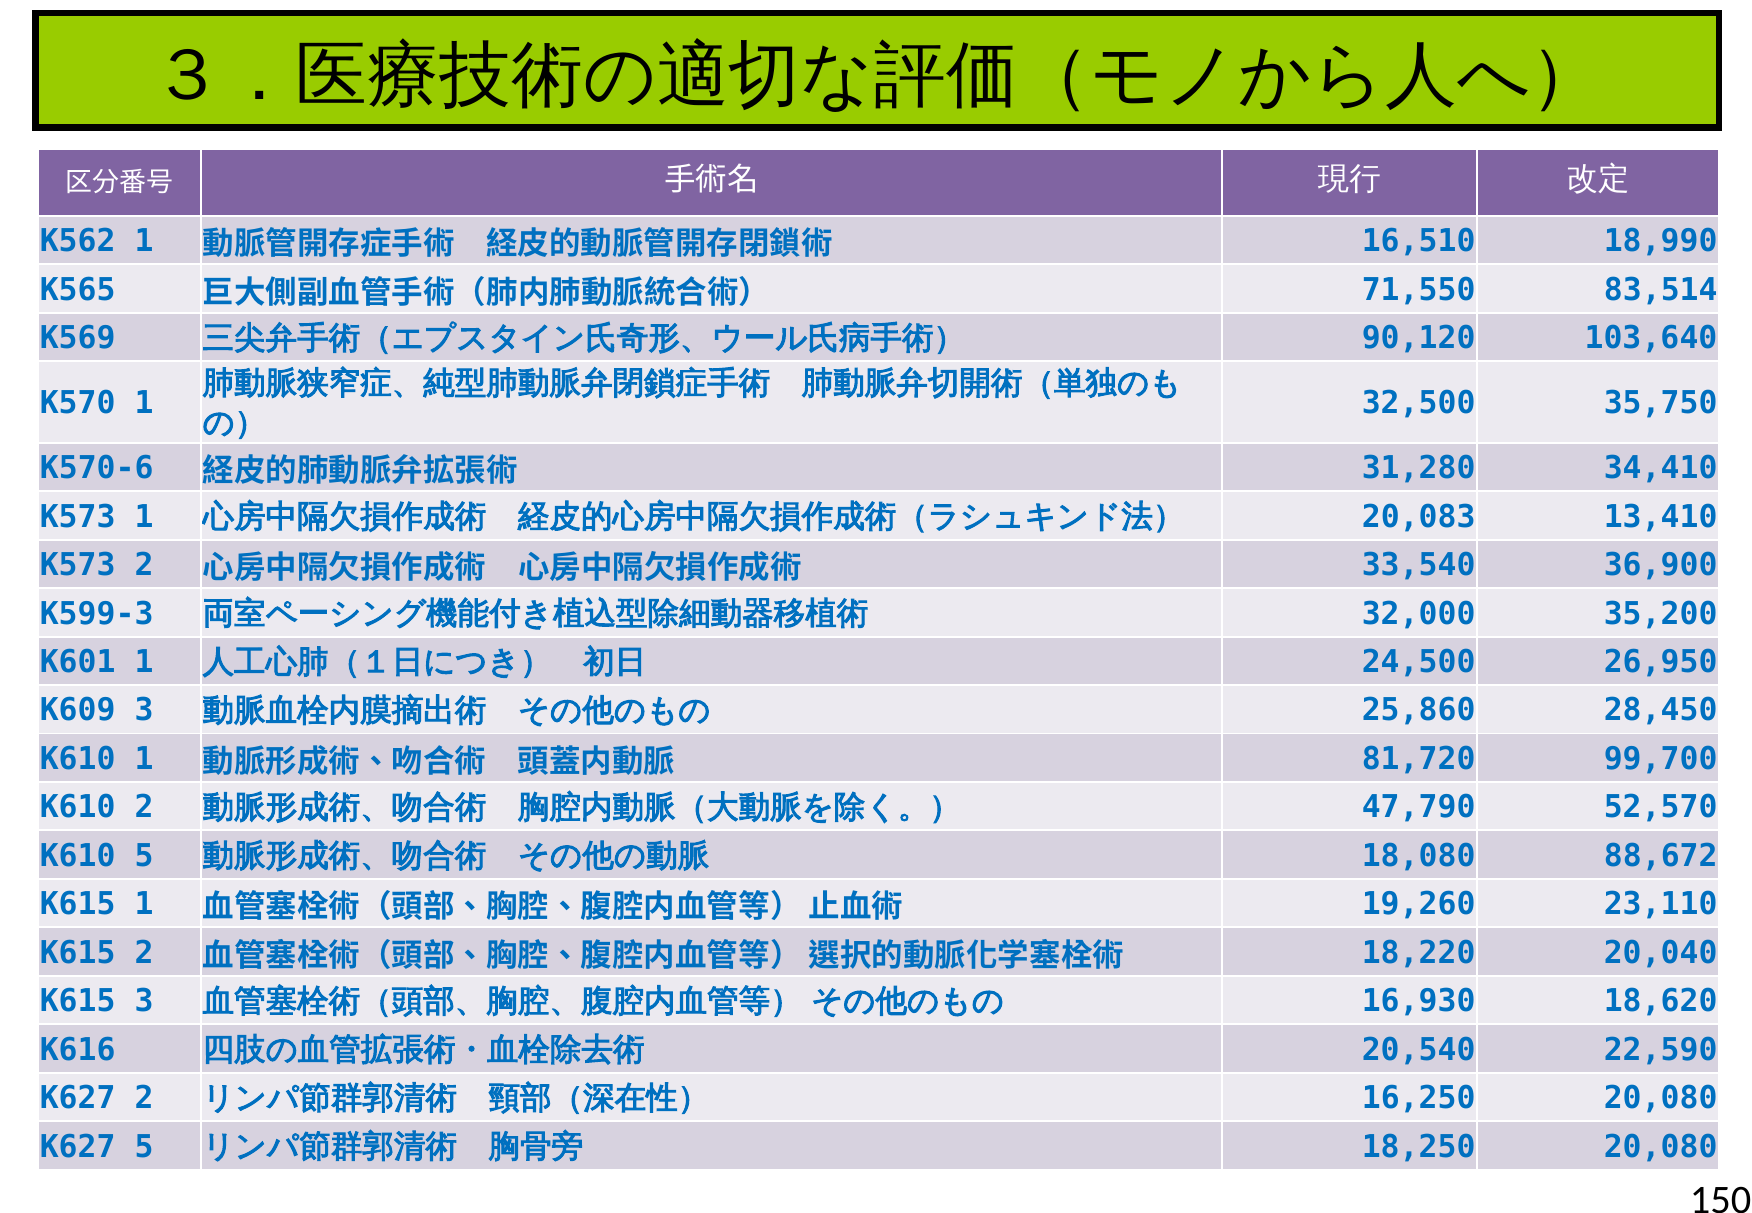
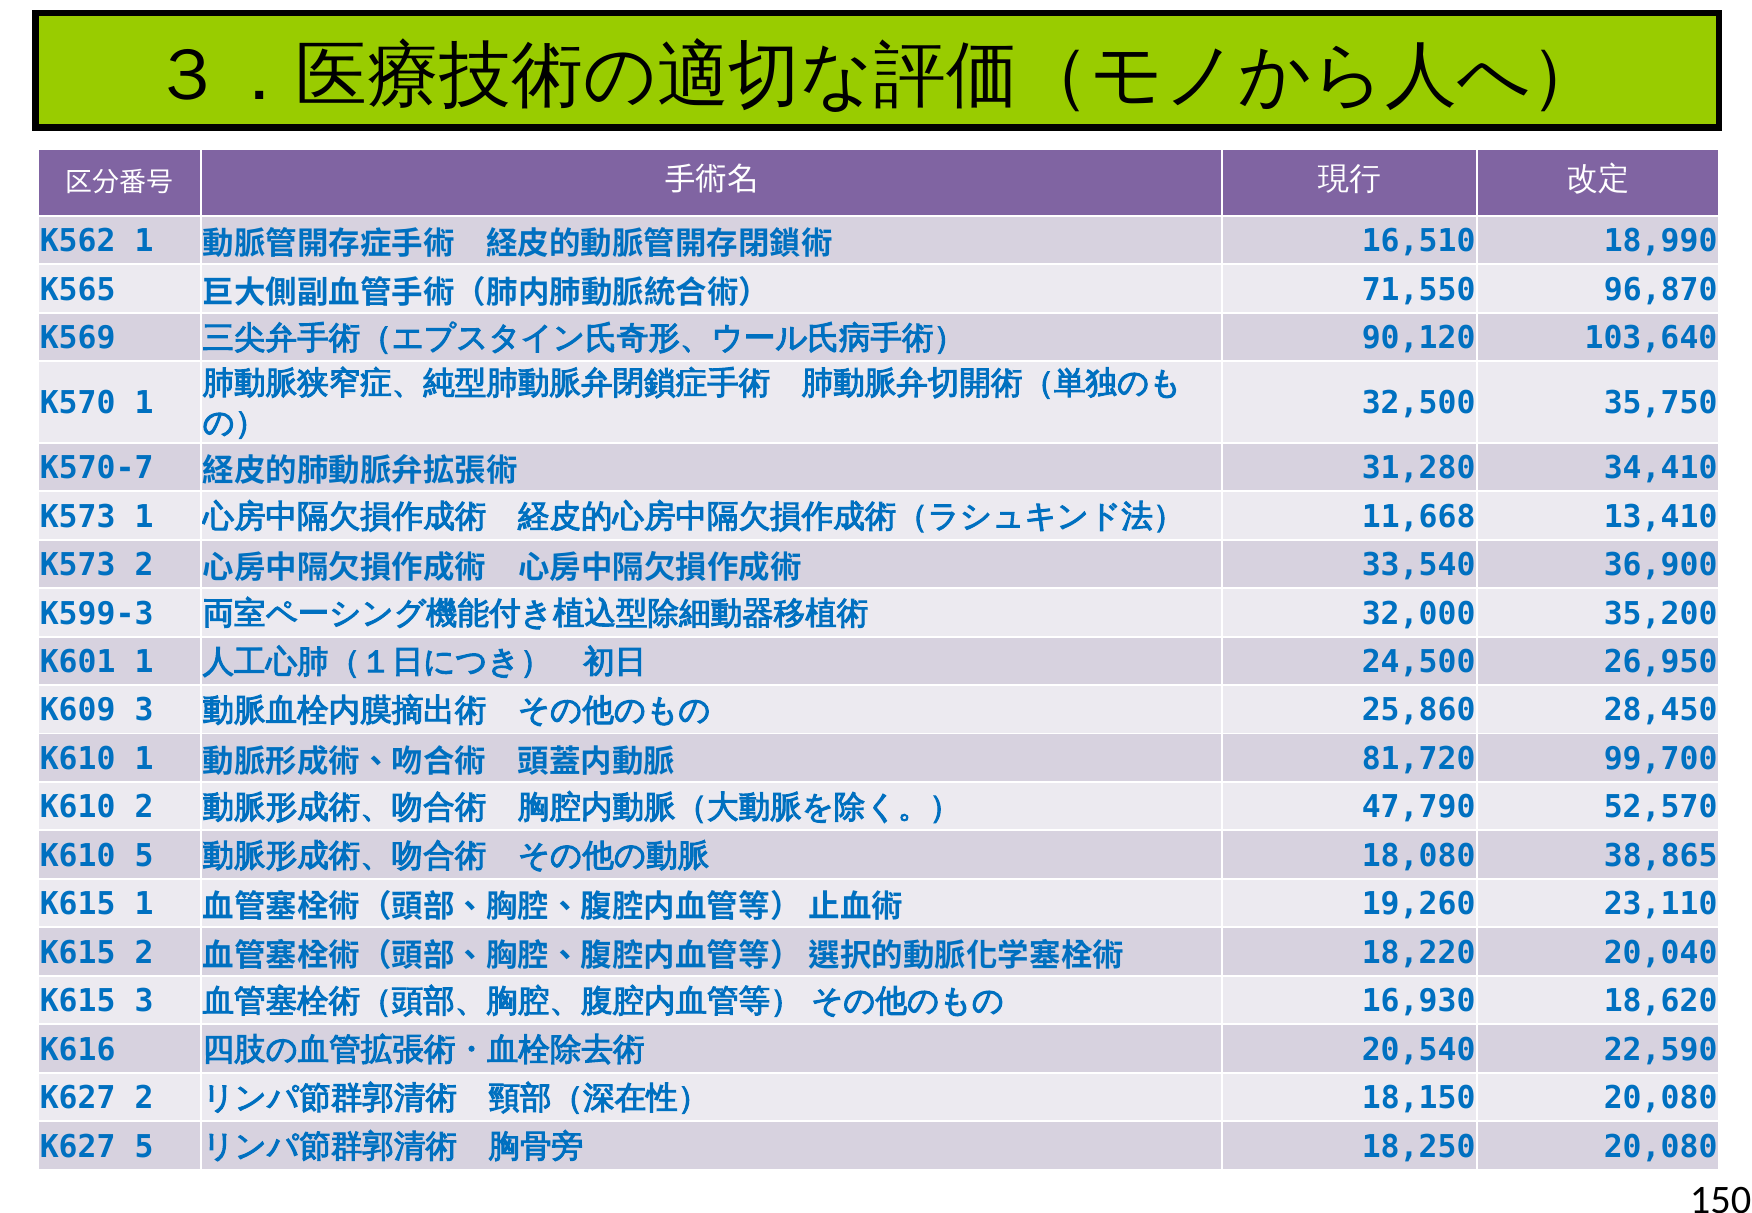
83,514: 83,514 -> 96,870 (1661, 290)
K570-6: K570-6 -> K570-7 (97, 468)
20,083: 20,083 -> 11,668 (1419, 517)
88,672: 88,672 -> 38,865 (1661, 856)
16,250: 16,250 -> 18,150 (1419, 1098)
